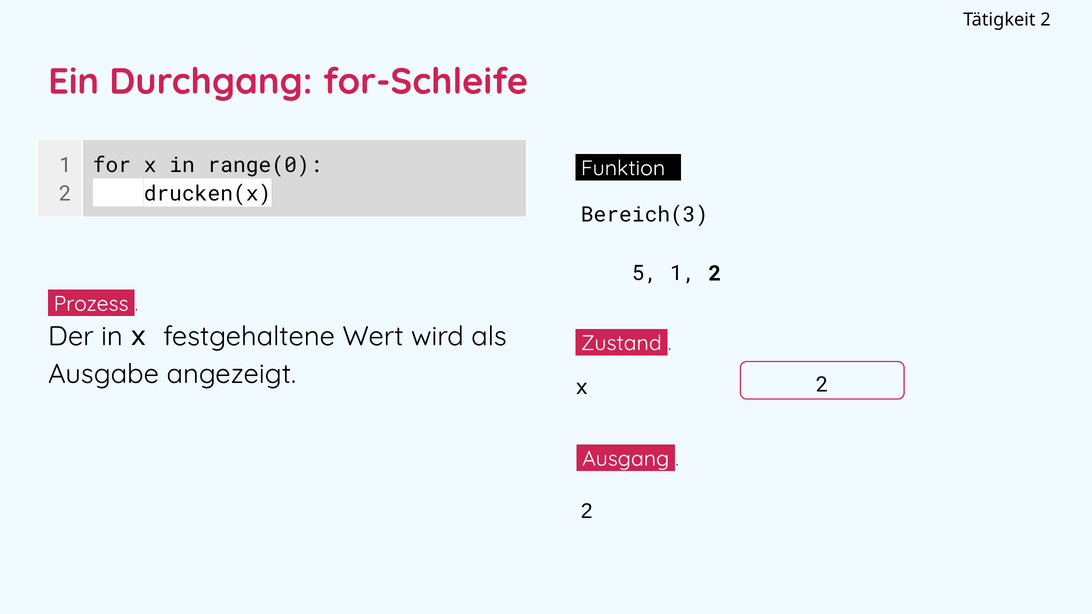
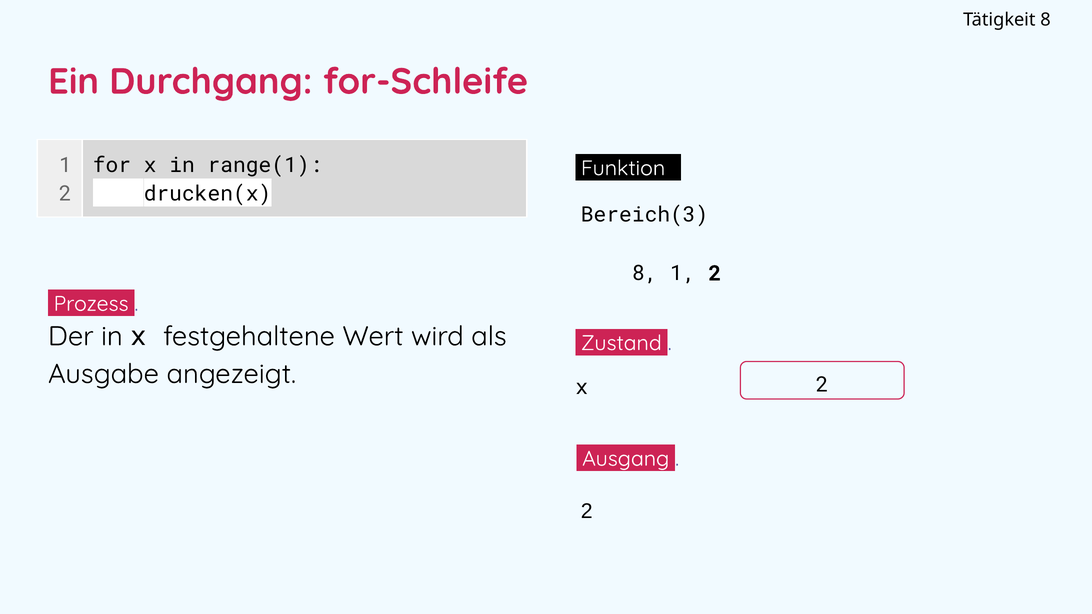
Tätigkeit 2: 2 -> 8 (1045, 20)
range(0: range(0 -> range(1 (265, 166)
5: 5 -> 8 (645, 274)
